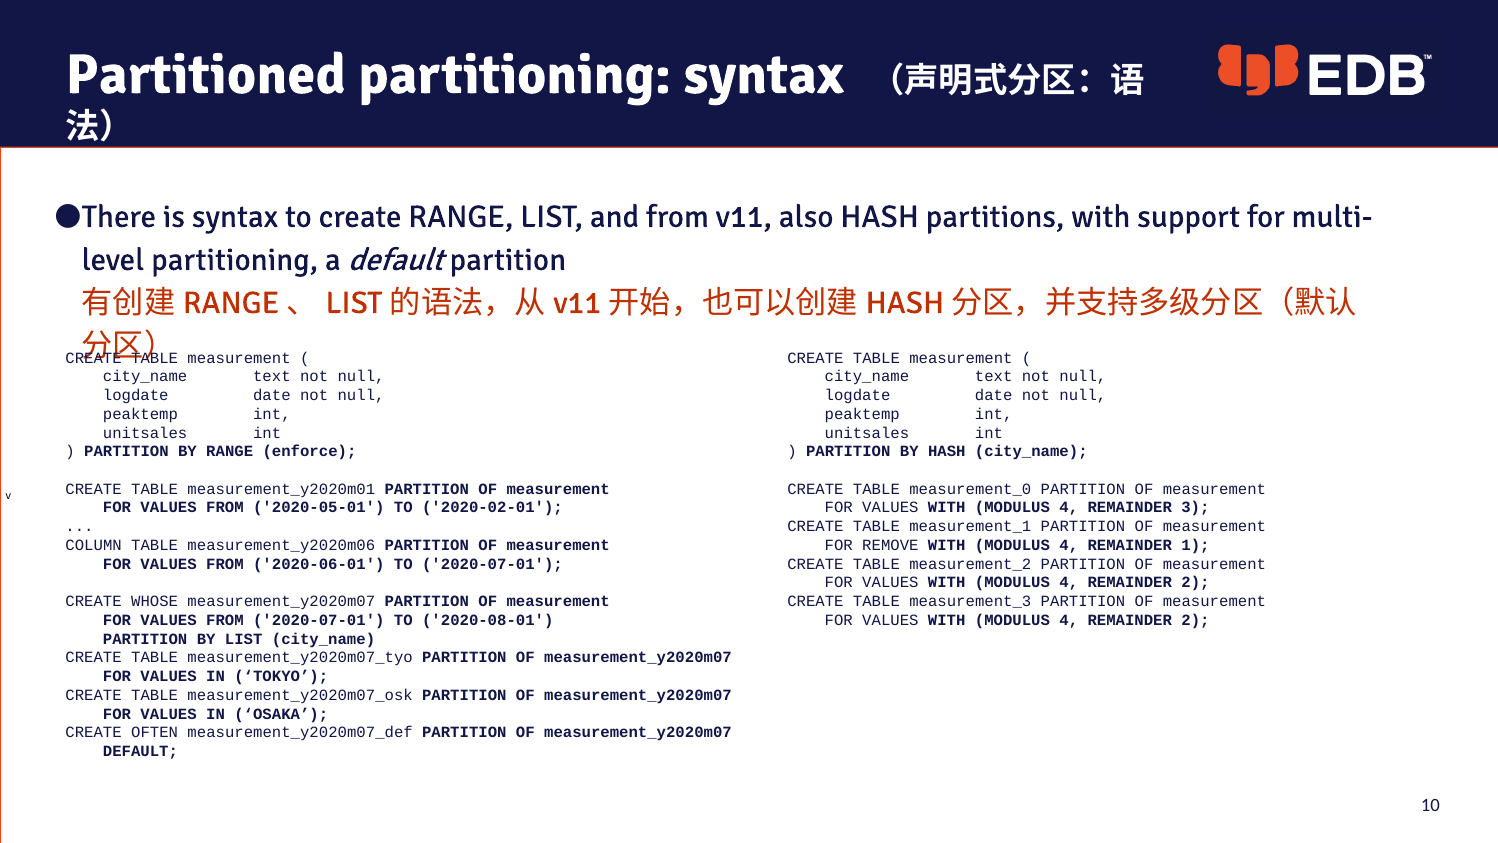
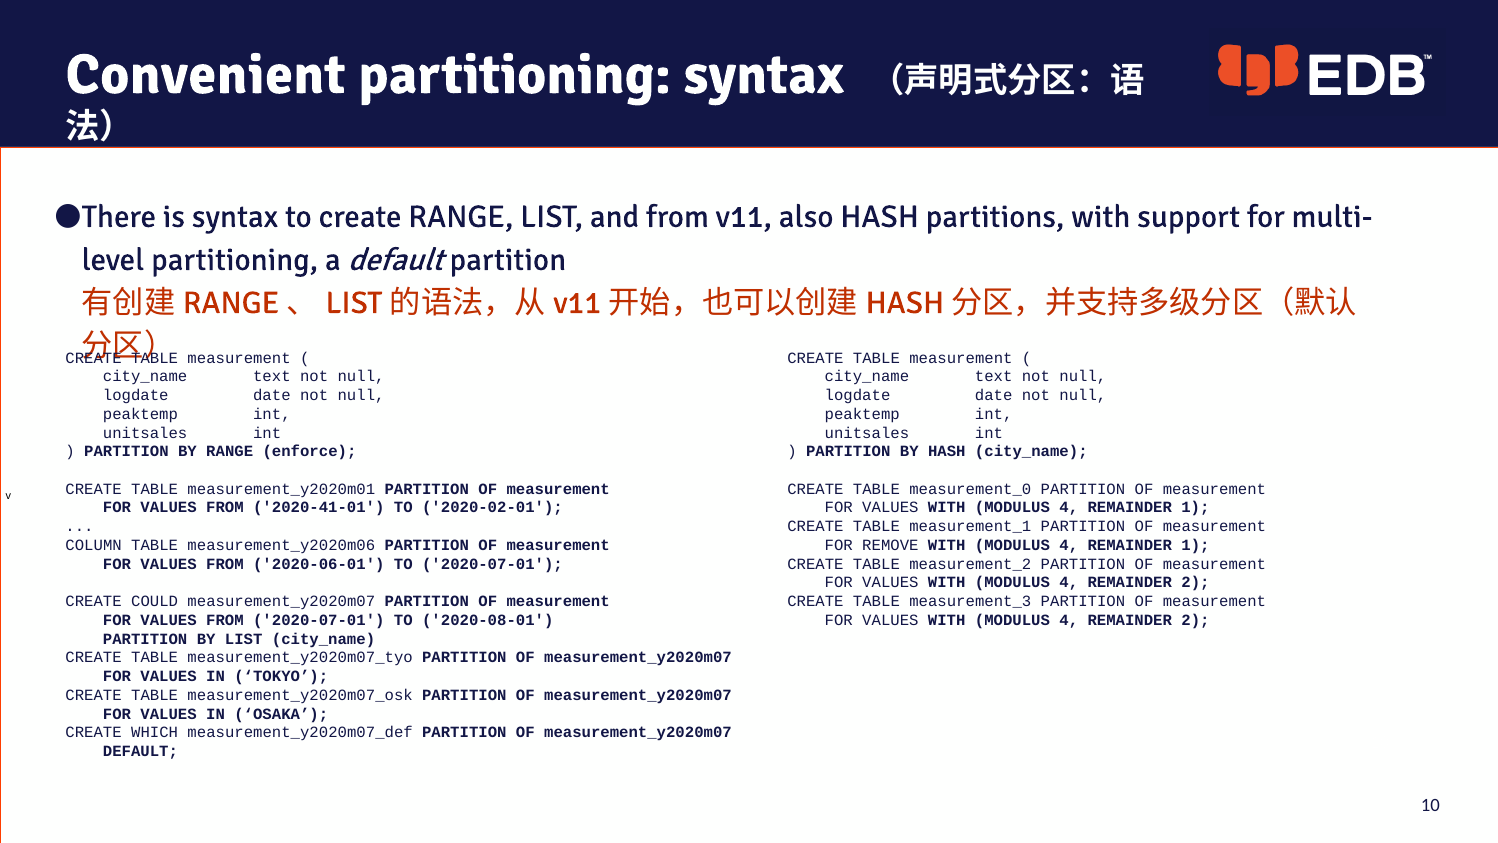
Partitioned: Partitioned -> Convenient (206, 74)
2020-05-01: 2020-05-01 -> 2020-41-01 (319, 508)
3: 3 -> 1 (1195, 508)
WHOSE: WHOSE -> COULD (155, 601)
OFTEN: OFTEN -> WHICH (155, 733)
